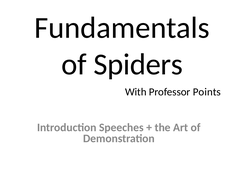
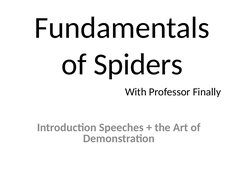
Points: Points -> Finally (207, 92)
